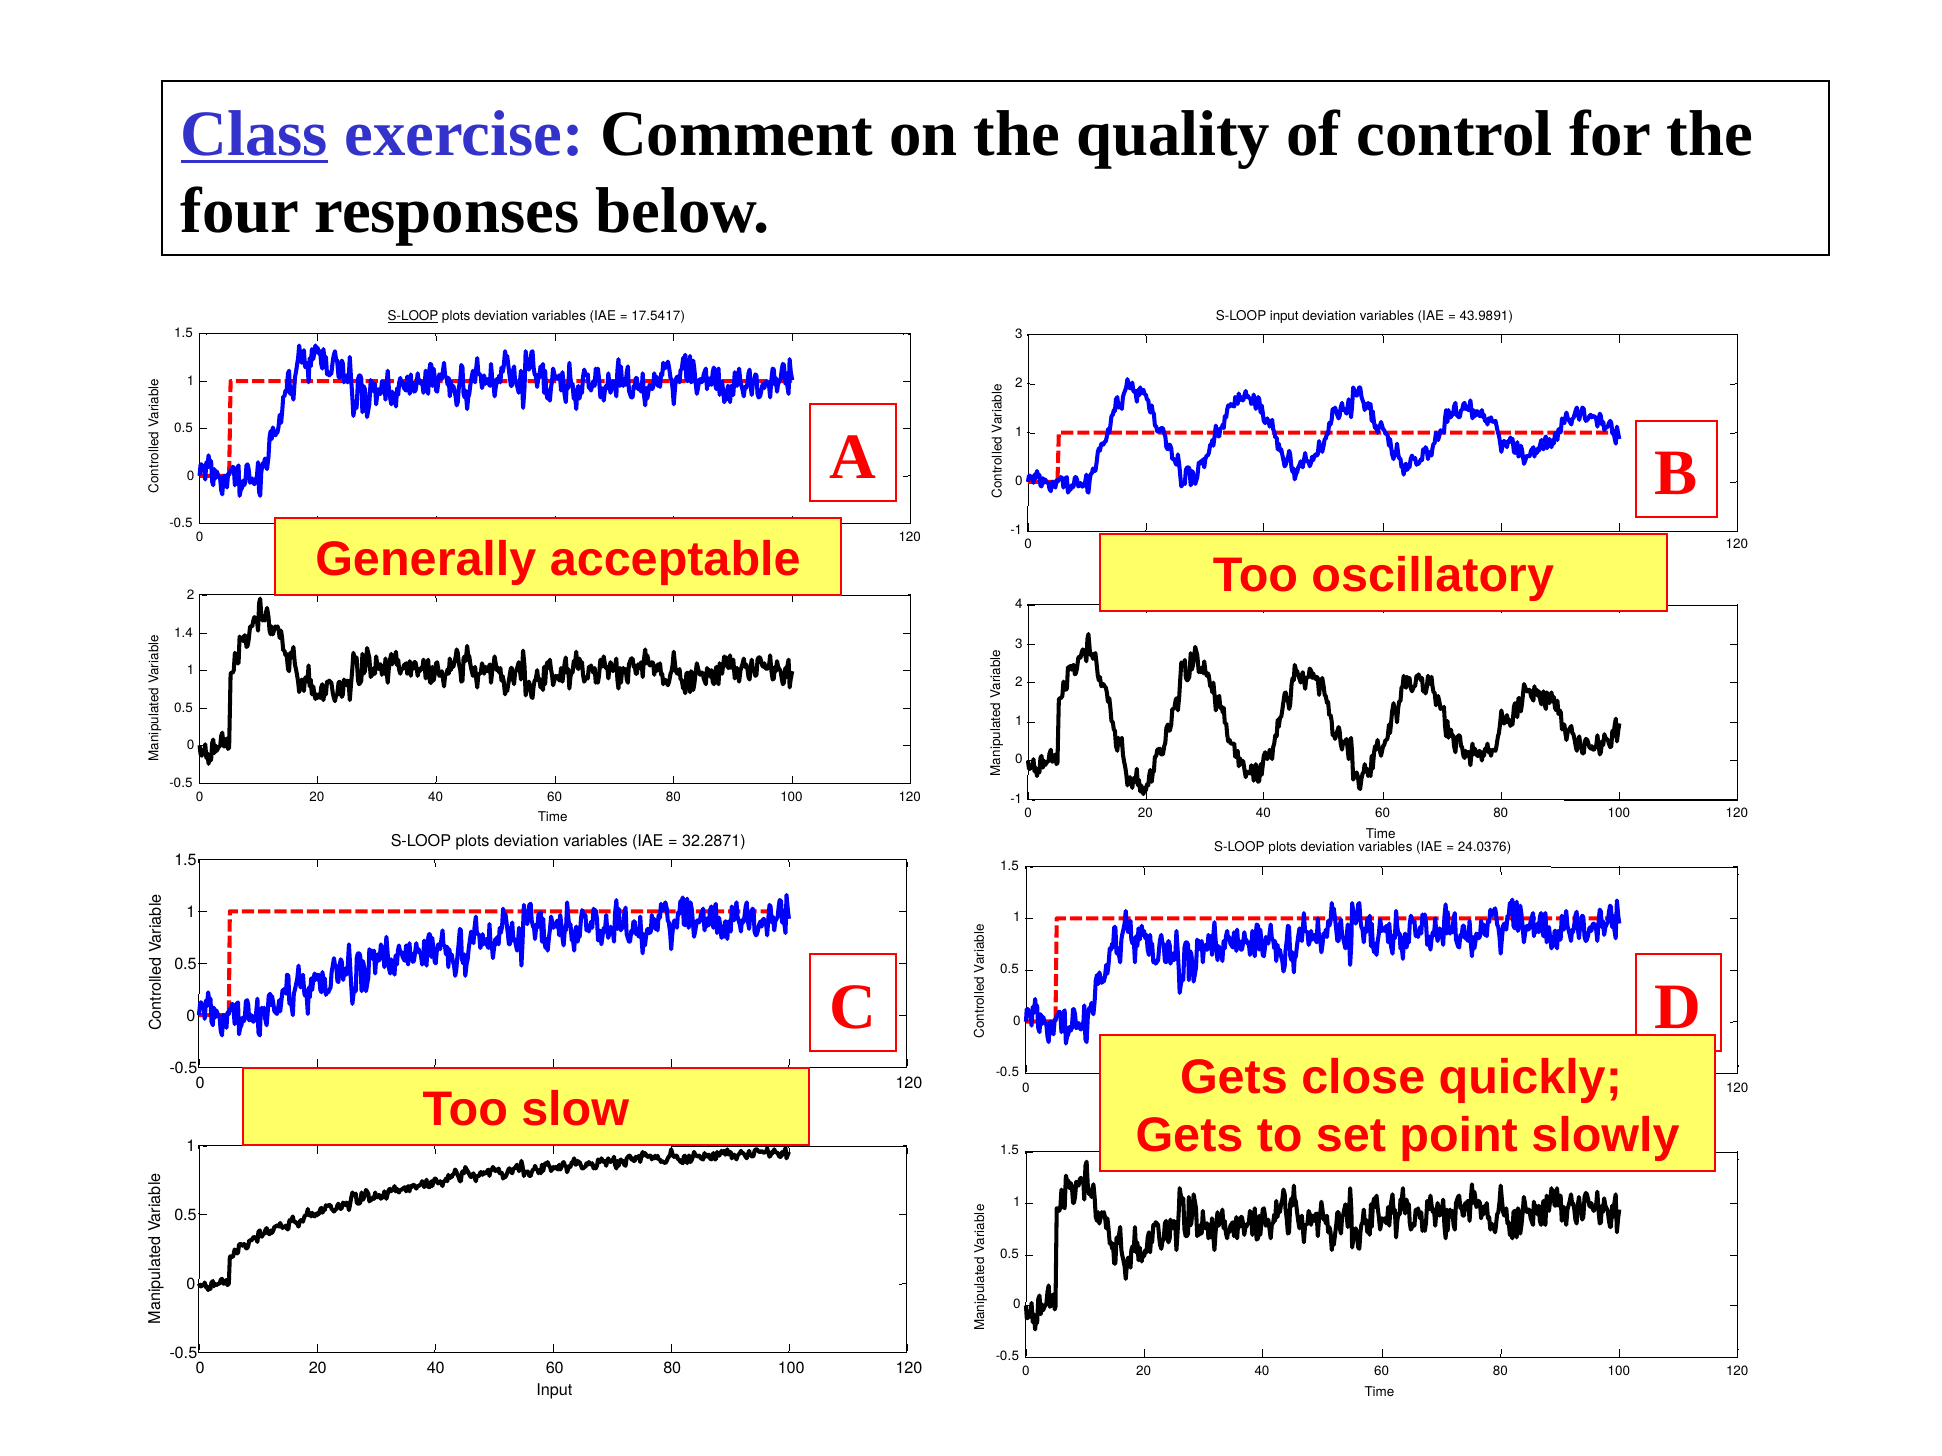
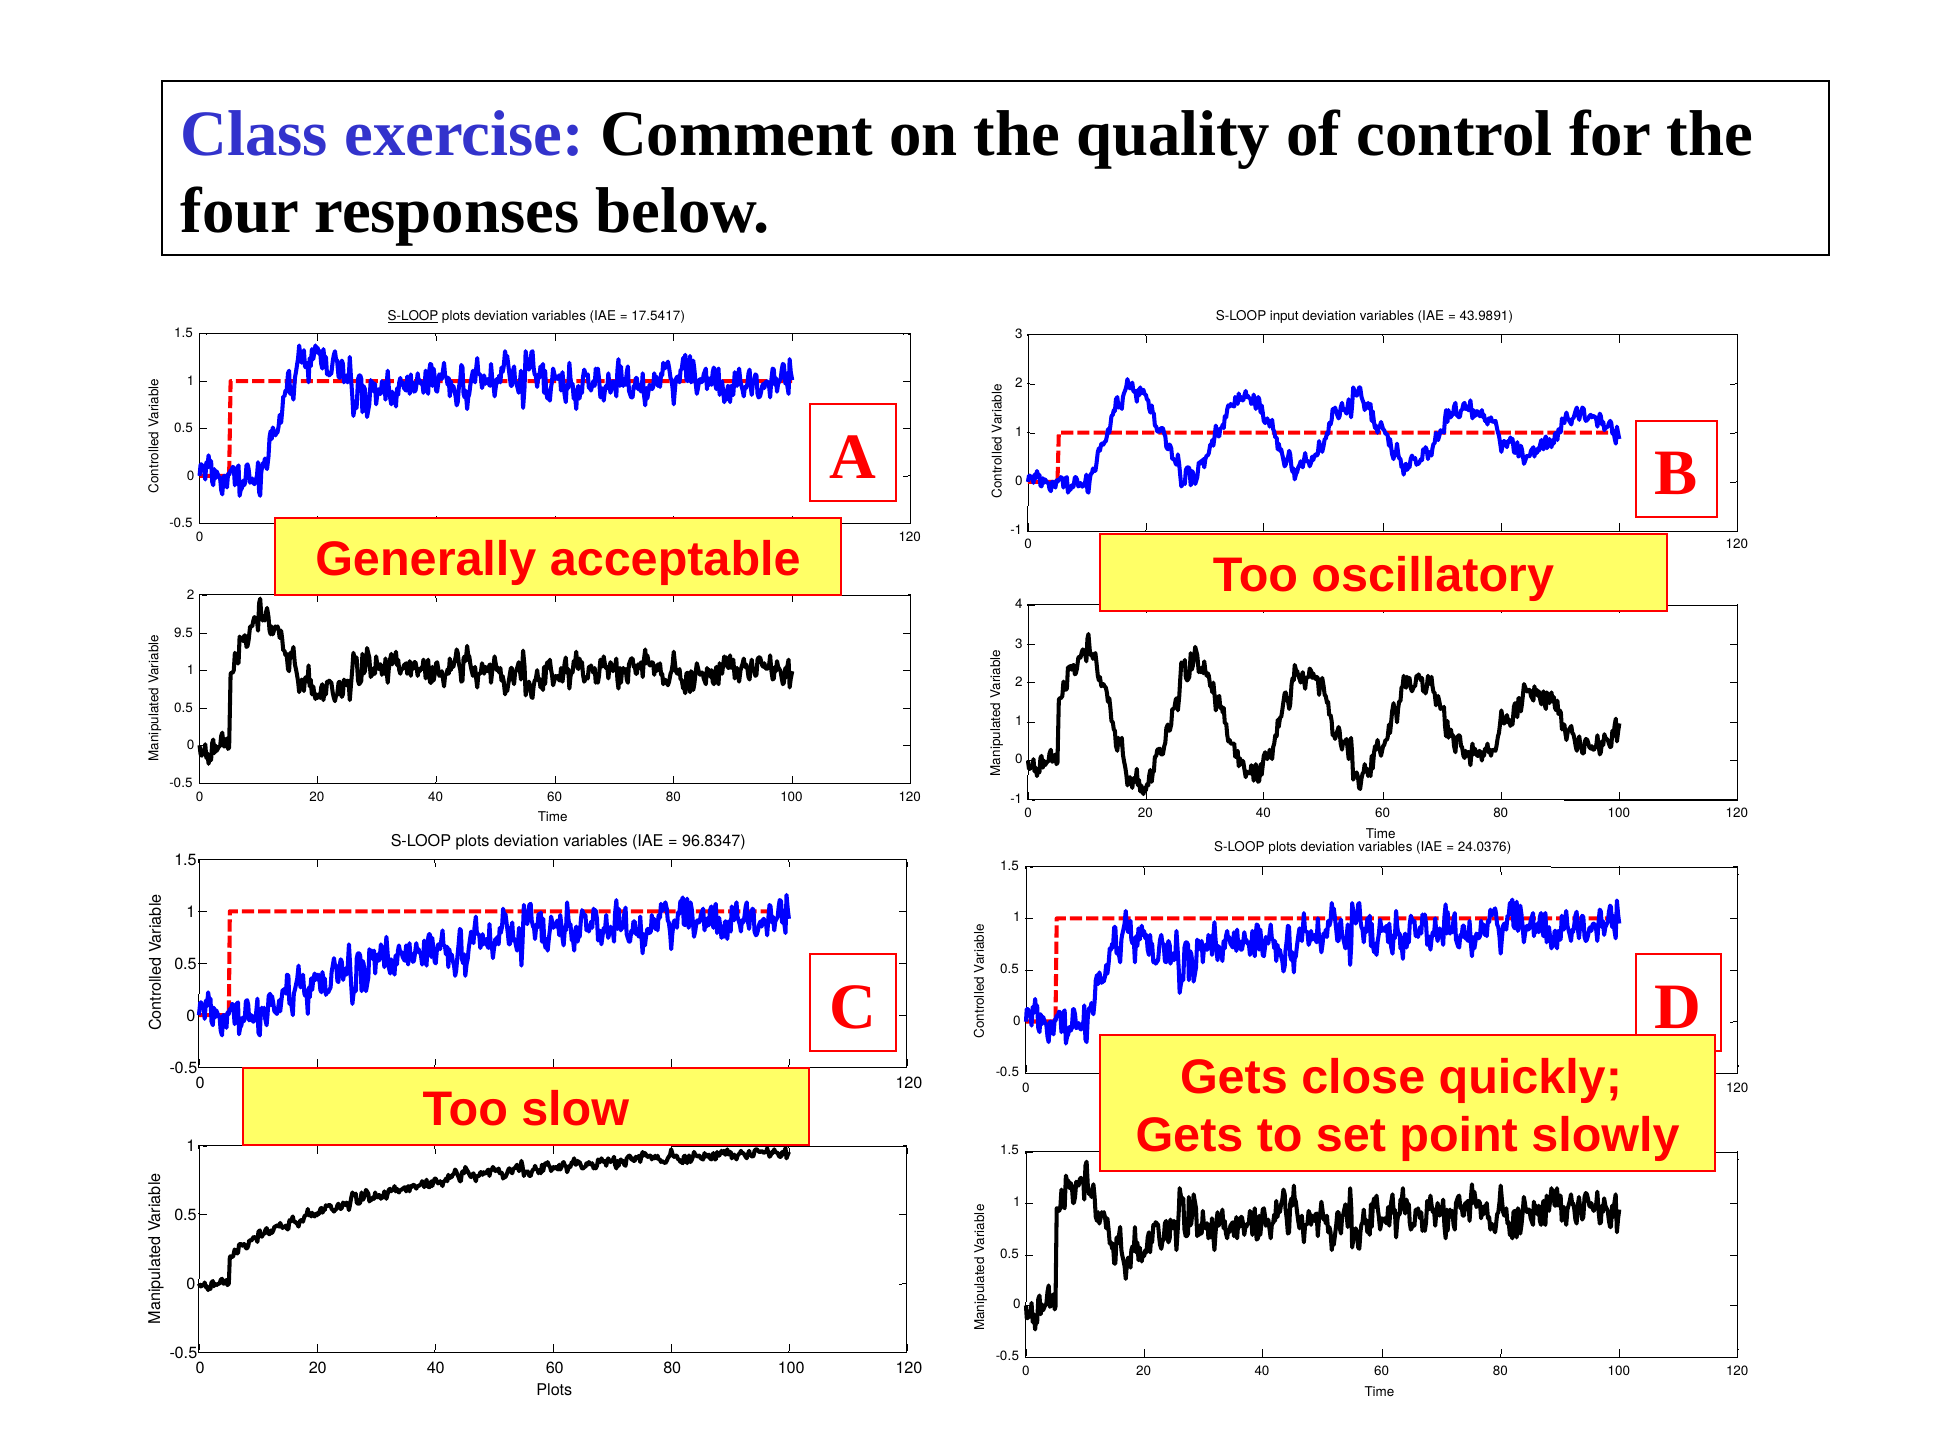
Class underline: present -> none (255, 134)
1.4: 1.4 -> 9.5 (184, 633)
32.2871: 32.2871 -> 96.8347 (714, 841)
Input: Input -> Plots (554, 1390)
